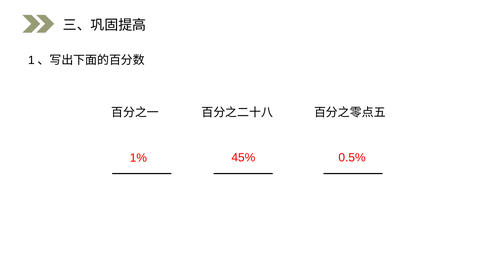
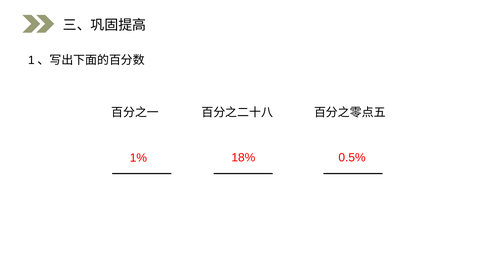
45%: 45% -> 18% (243, 158)
